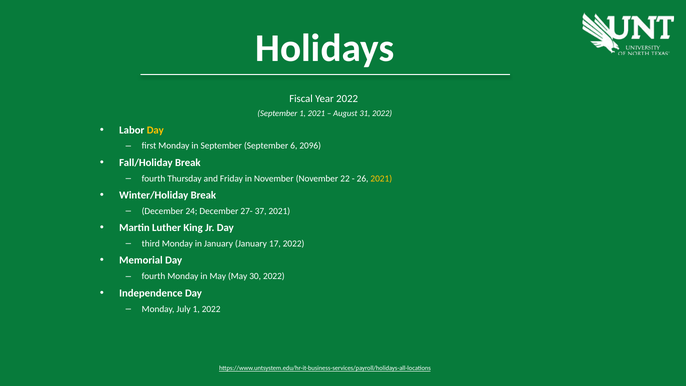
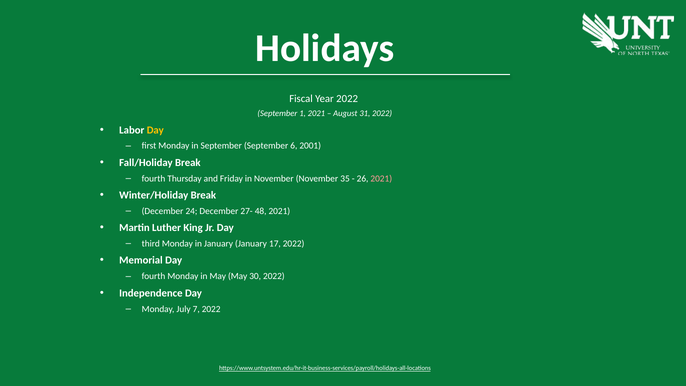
2096: 2096 -> 2001 (310, 146)
22: 22 -> 35 (345, 178)
2021 colour: yellow -> pink (381, 178)
37: 37 -> 48 (261, 211)
July 1: 1 -> 7 (196, 309)
